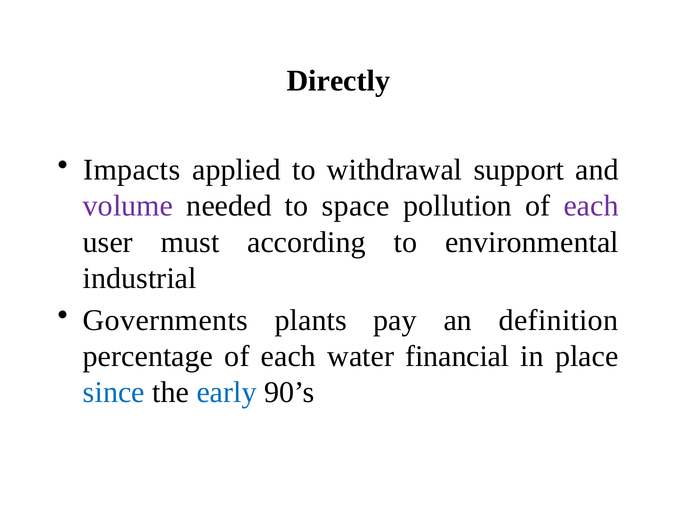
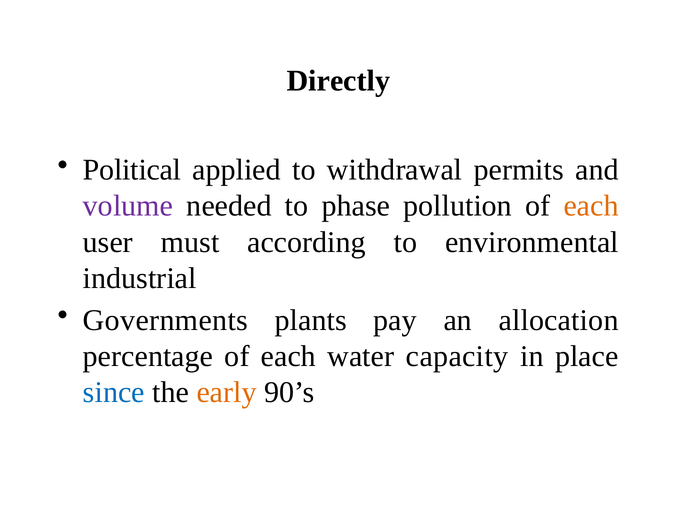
Impacts: Impacts -> Political (132, 170)
support: support -> permits (519, 170)
space: space -> phase (356, 206)
each colour: purple -> orange (591, 206)
definition: definition -> allocation (559, 321)
financial: financial -> capacity (457, 357)
early colour: blue -> orange (227, 393)
